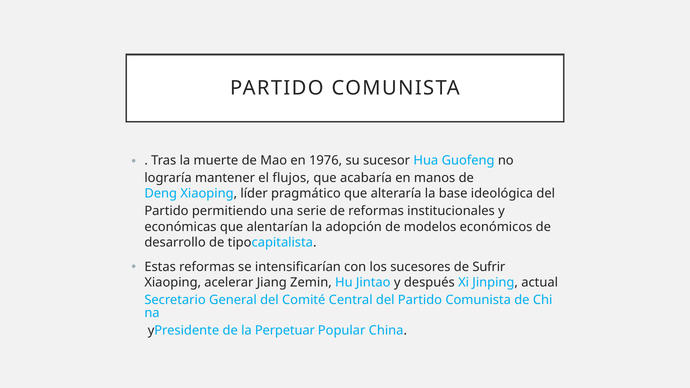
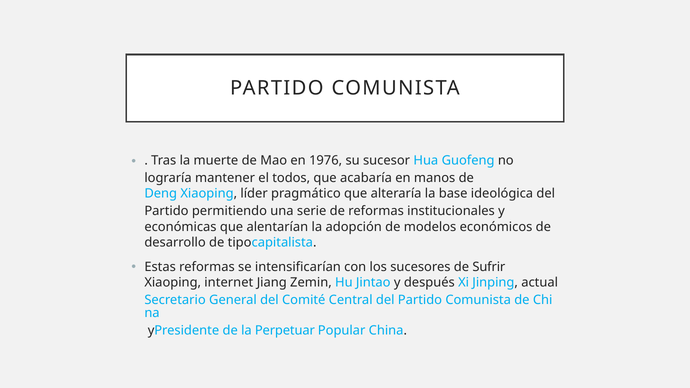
flujos: flujos -> todos (291, 178)
acelerar: acelerar -> internet (229, 283)
